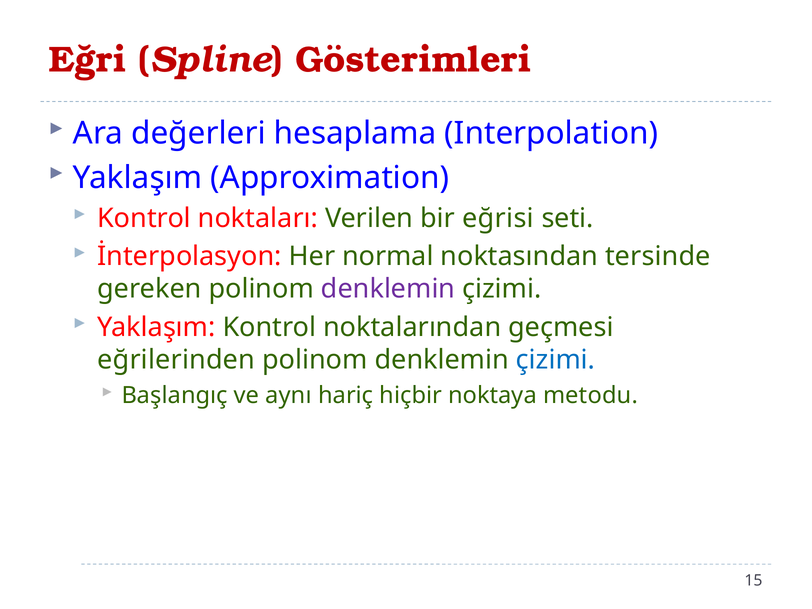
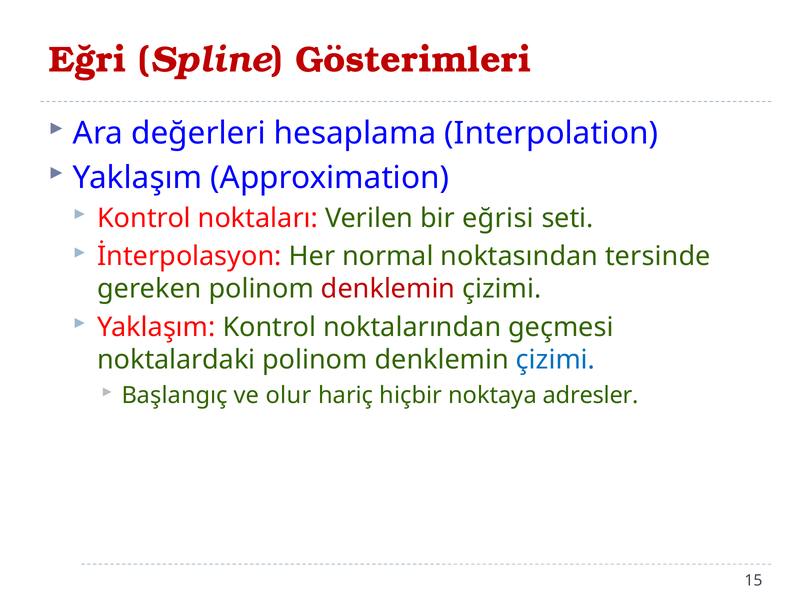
denklemin colour: purple -> red (388, 289)
eğrilerinden: eğrilerinden -> noktalardaki (176, 360)
aynı: aynı -> olur (289, 395)
metodu: metodu -> adresler (591, 395)
